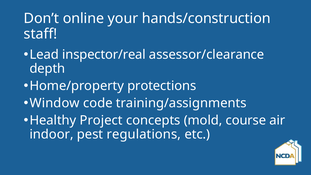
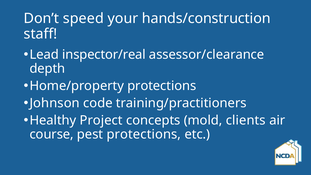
online: online -> speed (83, 18)
Window: Window -> Johnson (55, 103)
training/assignments: training/assignments -> training/practitioners (181, 103)
course: course -> clients (246, 120)
indoor: indoor -> course (52, 134)
pest regulations: regulations -> protections (144, 134)
